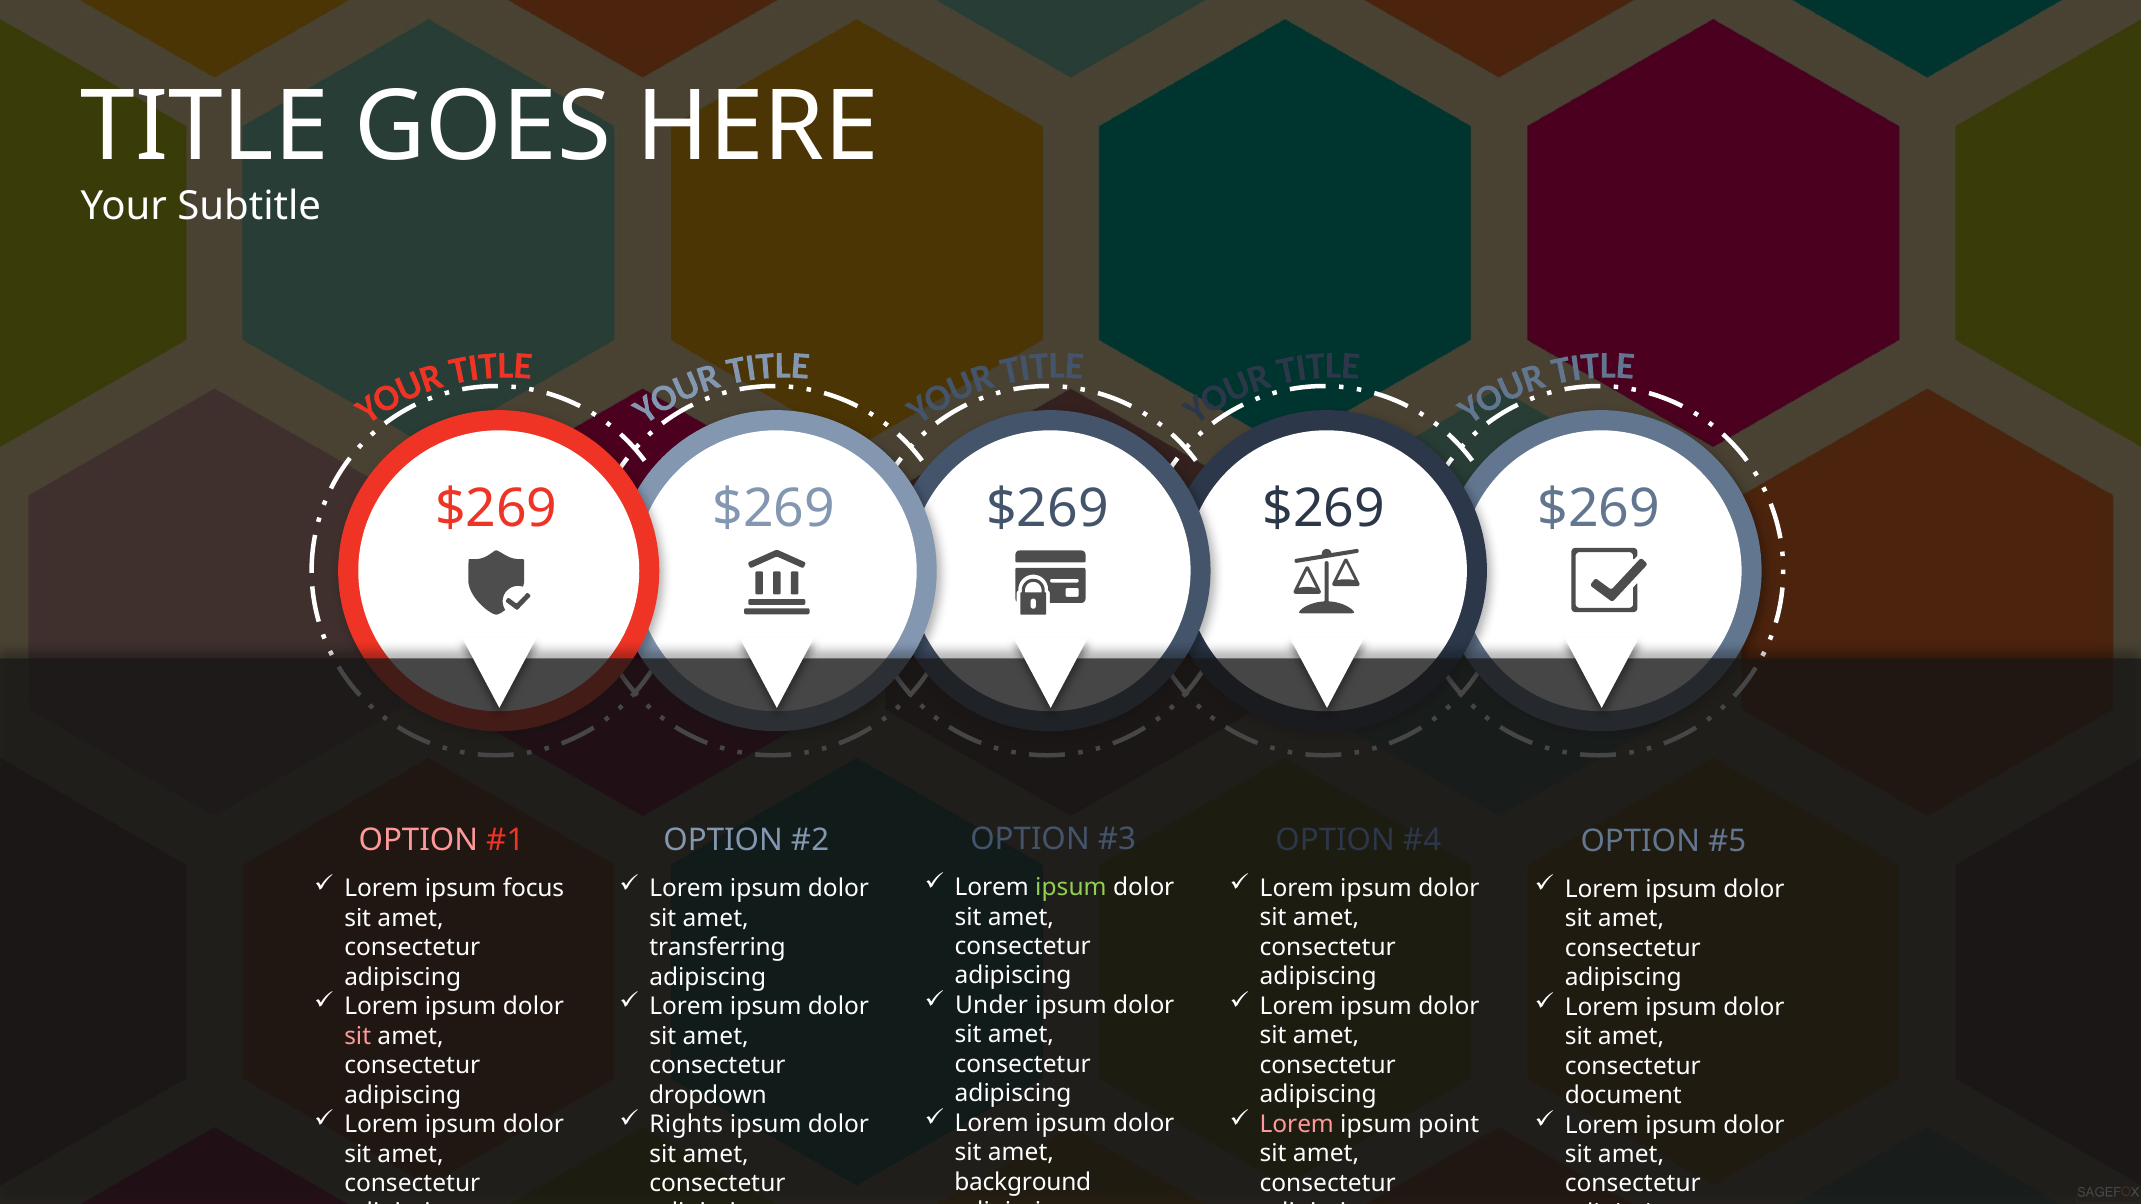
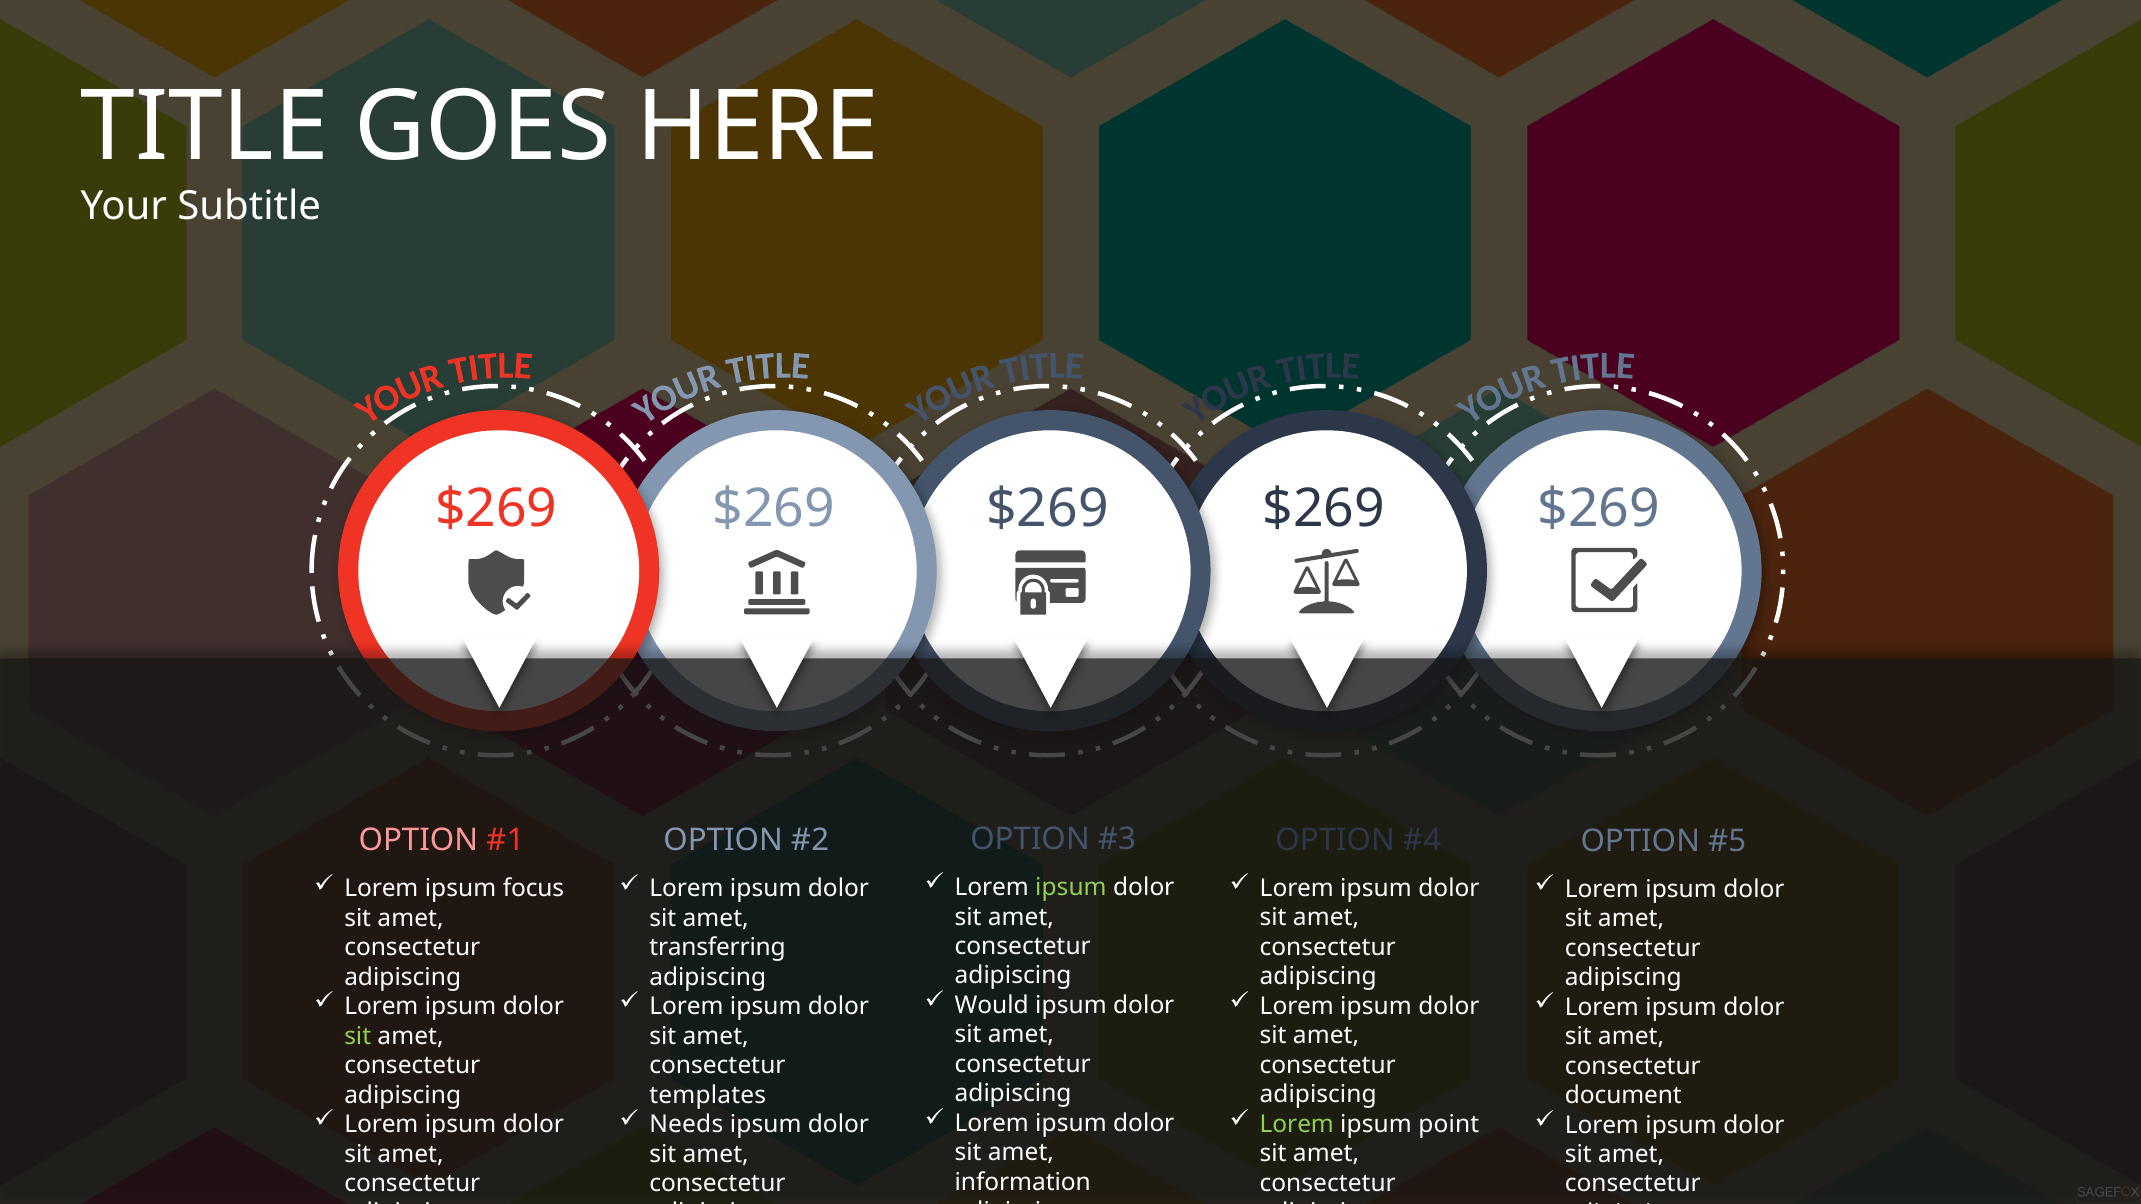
Under: Under -> Would (992, 1006)
sit colour: pink -> light green (358, 1036)
dropdown: dropdown -> templates (708, 1095)
Lorem colour: pink -> light green (1297, 1124)
Rights: Rights -> Needs (686, 1125)
background: background -> information (1023, 1182)
